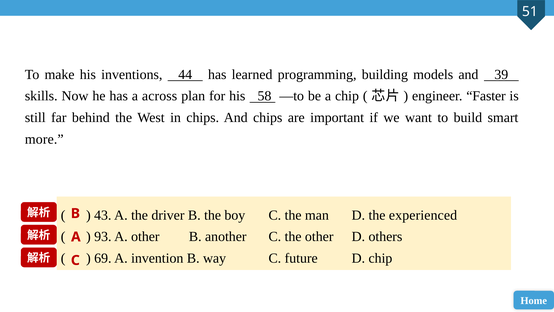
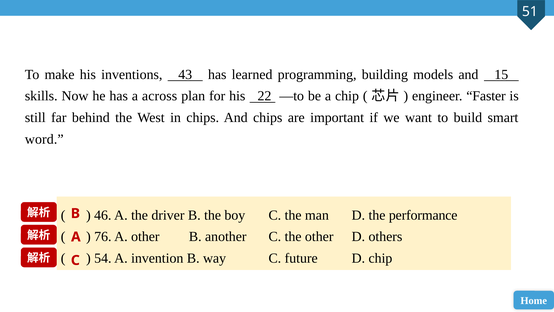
44: 44 -> 43 (185, 74)
39: 39 -> 15 (501, 74)
58: 58 -> 22 (264, 96)
more: more -> word (44, 139)
43: 43 -> 46 (103, 215)
experienced: experienced -> performance (423, 215)
93: 93 -> 76 (103, 236)
69: 69 -> 54 (103, 258)
